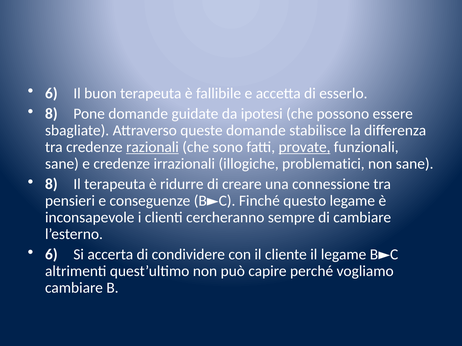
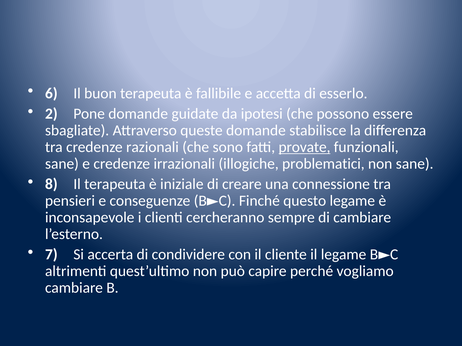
8: 8 -> 2 (51, 114)
razionali underline: present -> none (152, 147)
ridurre: ridurre -> iniziale (182, 184)
6: 6 -> 7 (51, 255)
